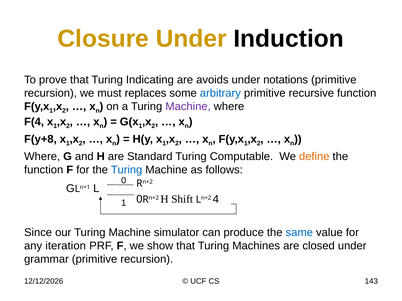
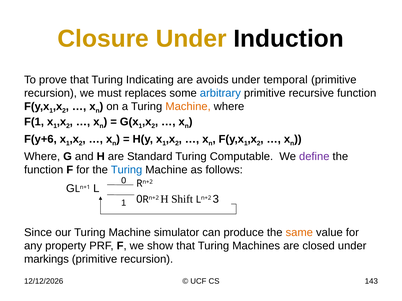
notations: notations -> temporal (286, 80)
Machine colour: purple -> orange (188, 107)
F(4: F(4 -> F(1 (34, 122)
F(y+8: F(y+8 -> F(y+6 (40, 139)
define colour: orange -> purple (314, 157)
4: 4 -> 3 (216, 200)
same colour: blue -> orange (299, 233)
iteration: iteration -> property (66, 246)
grammar: grammar -> markings (47, 260)
